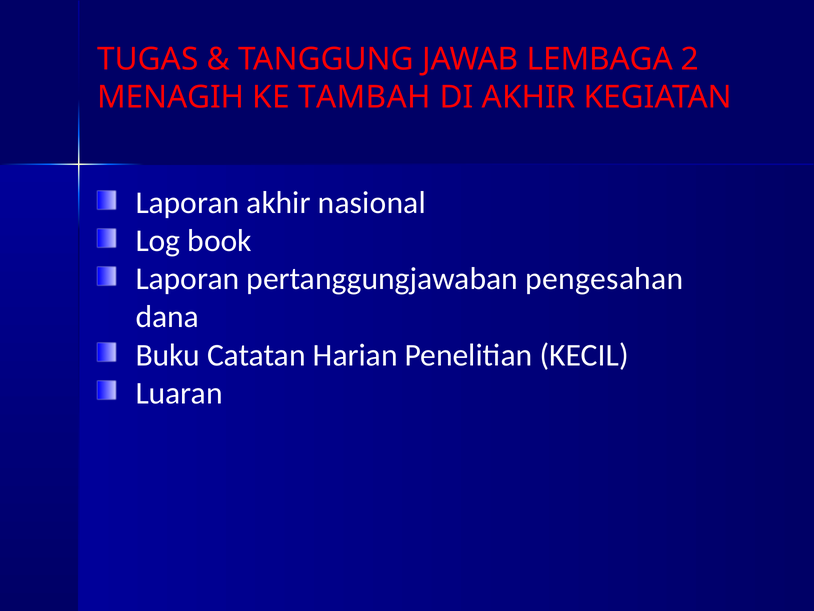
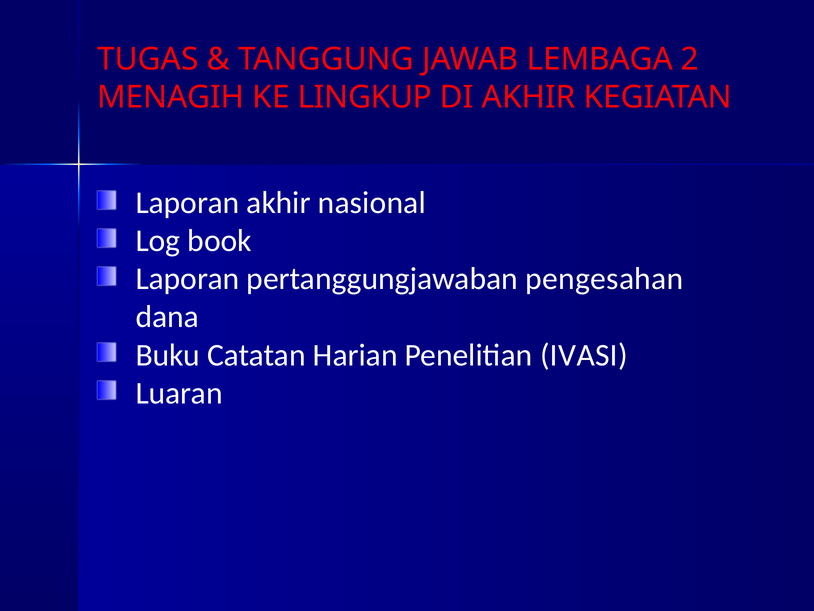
TAMBAH: TAMBAH -> LINGKUP (365, 97)
KECIL: KECIL -> IVASI (584, 355)
